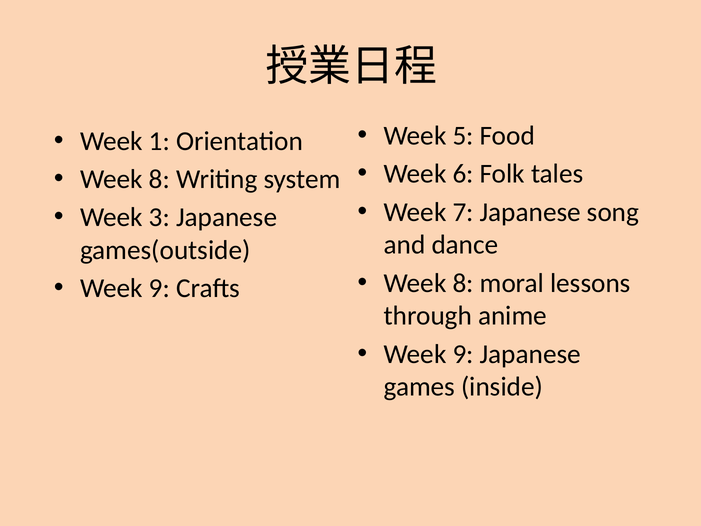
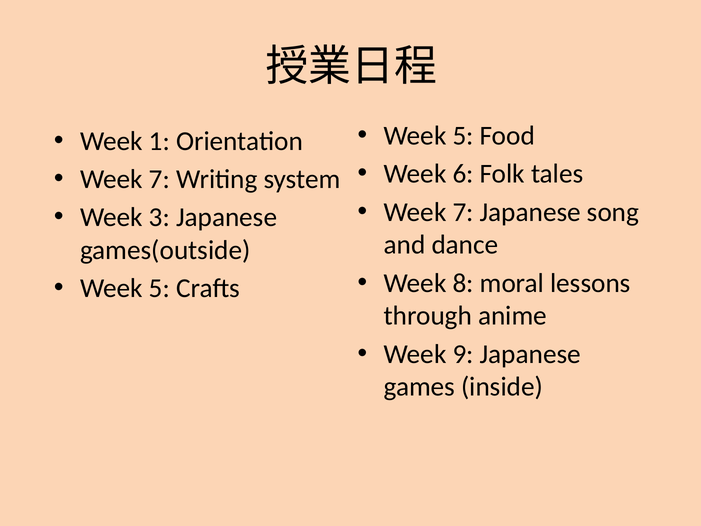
8: 8 -> 7 (160, 179)
9: 9 -> 5 (160, 288)
